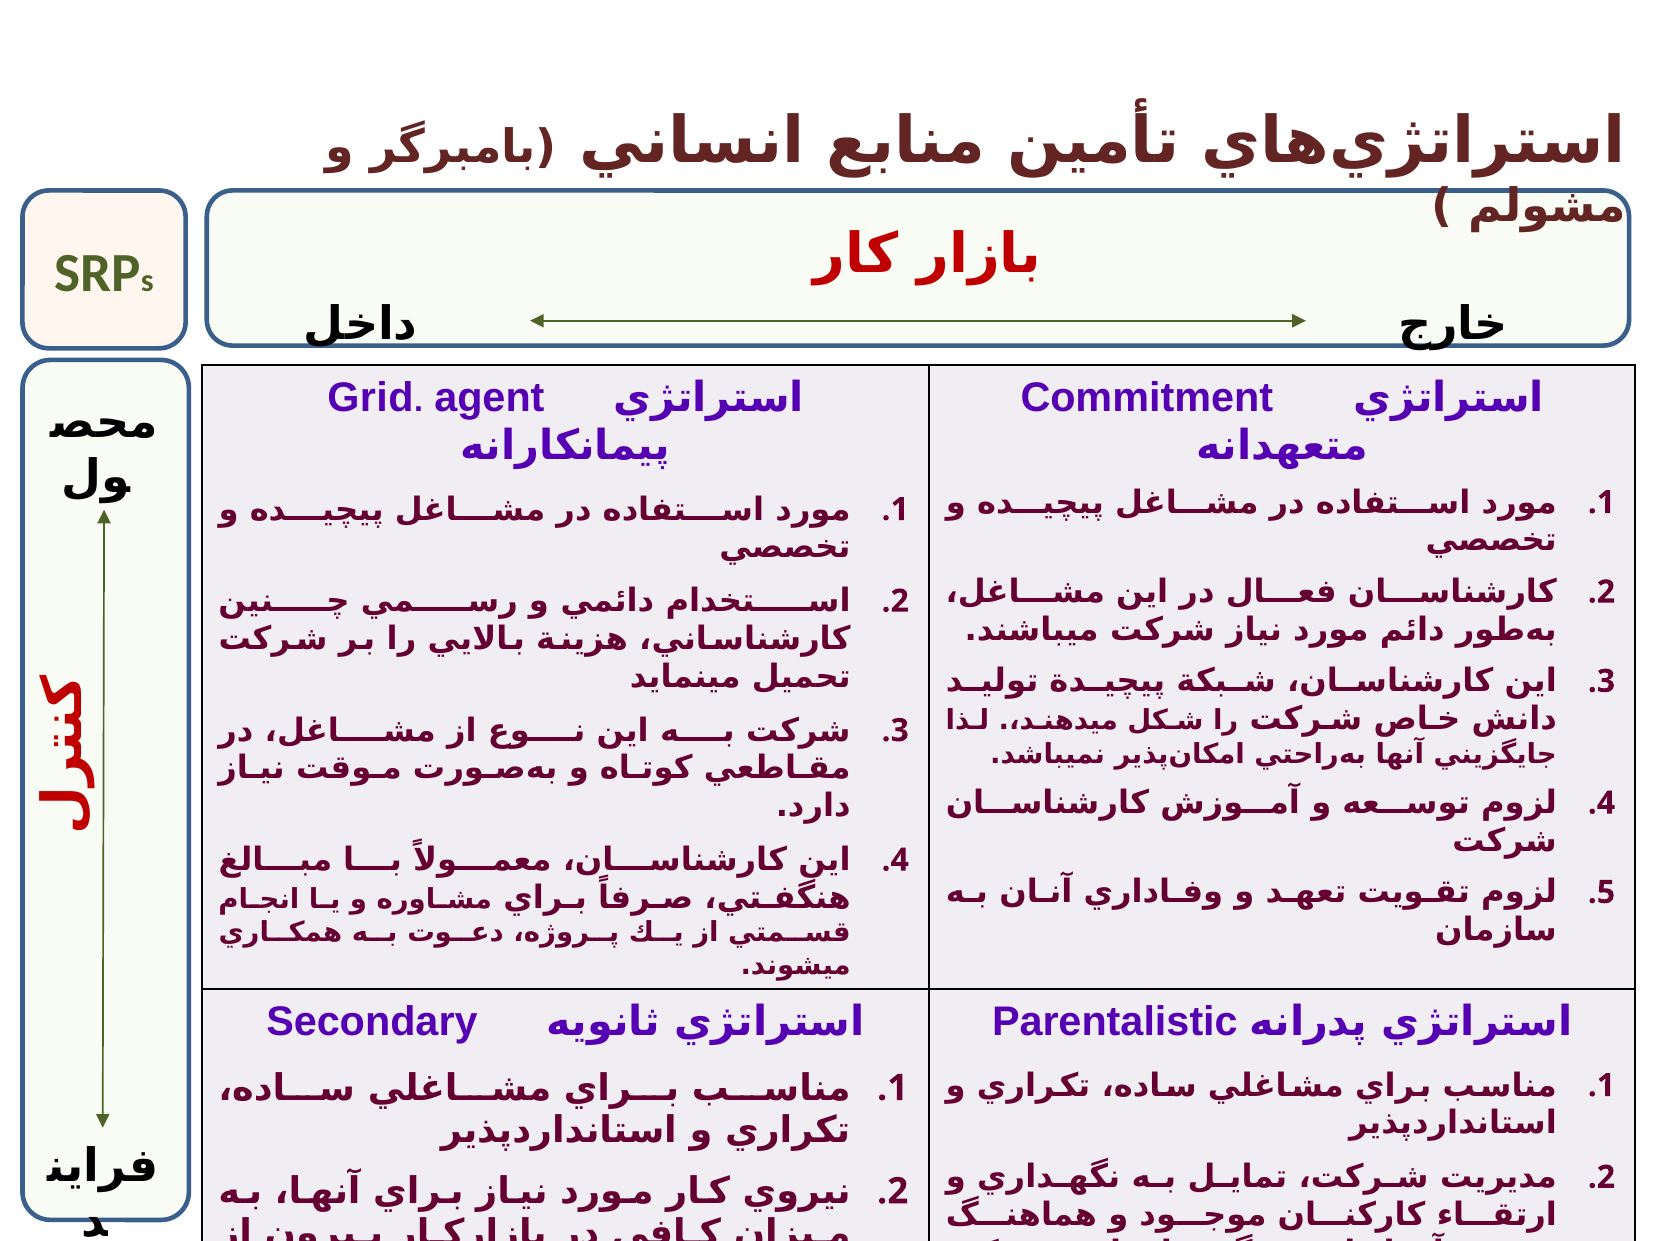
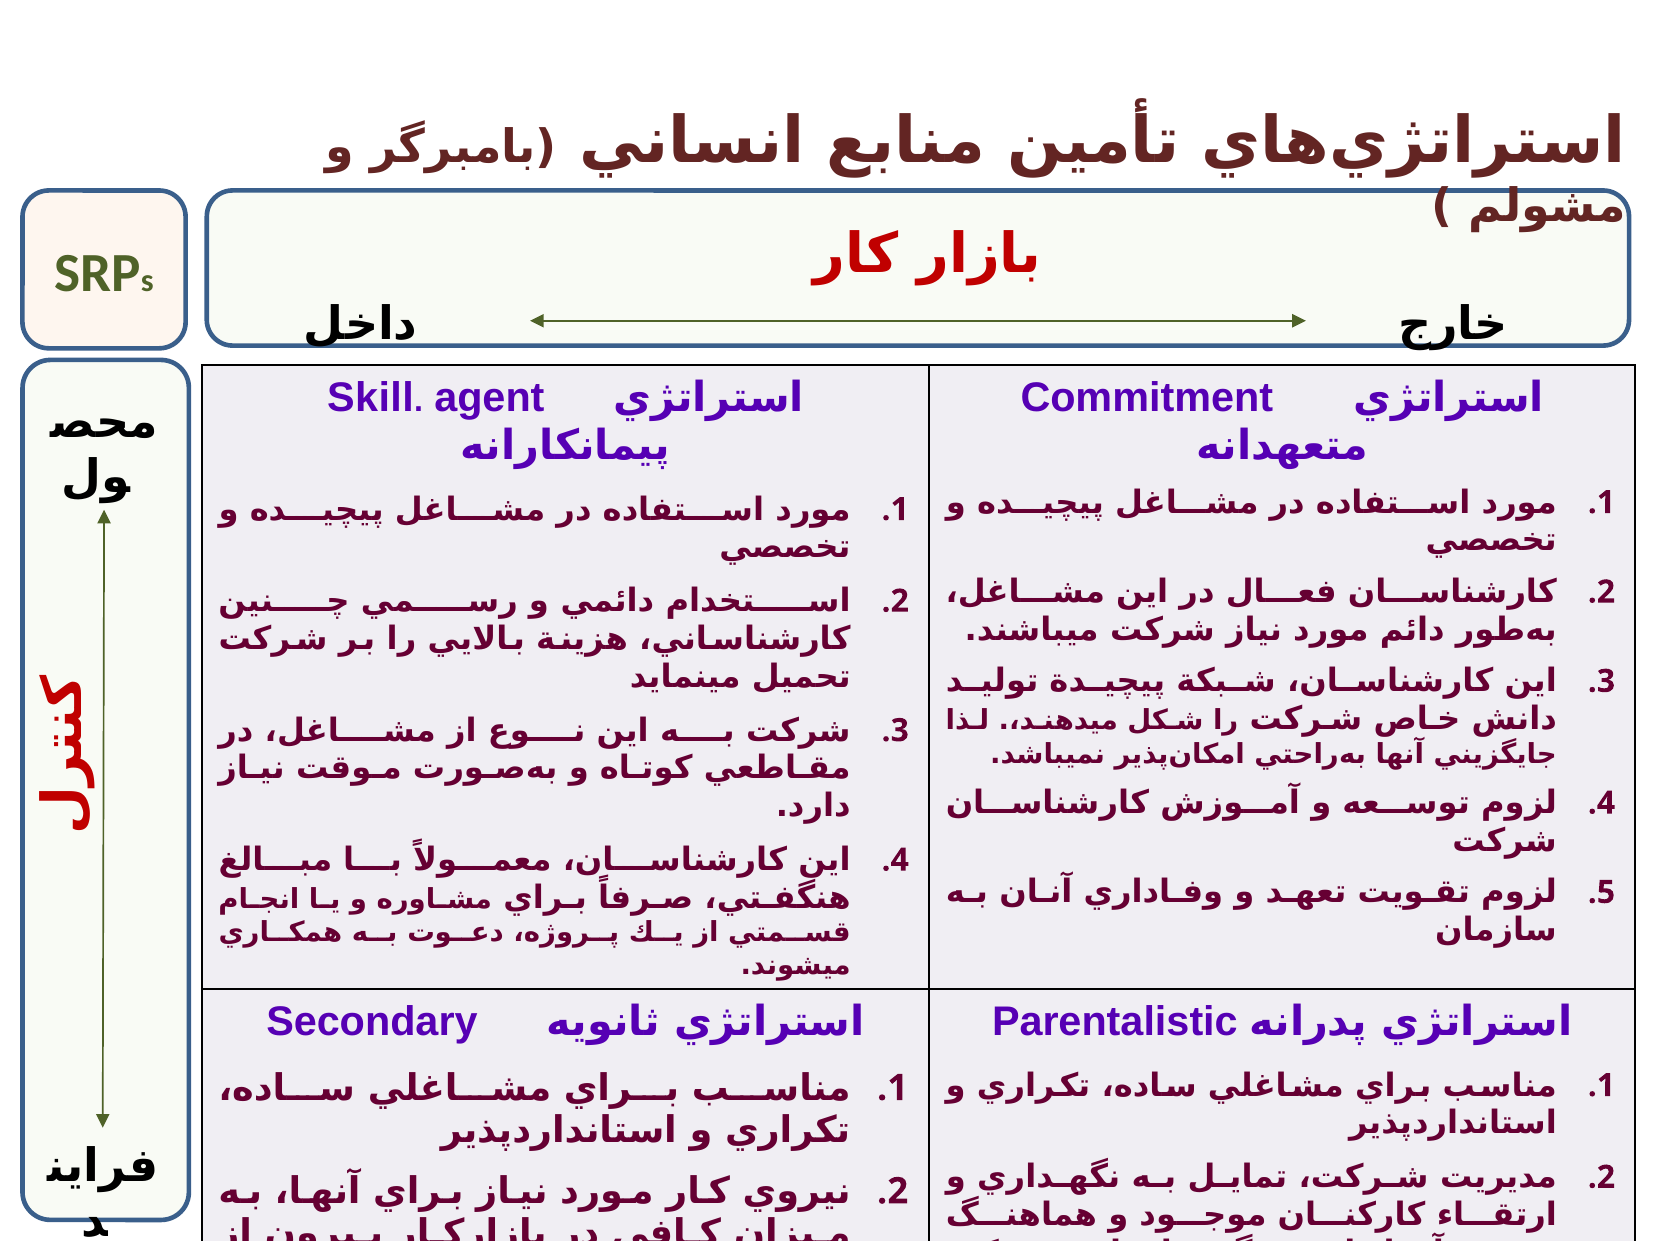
Grid: Grid -> Skill (370, 398)
